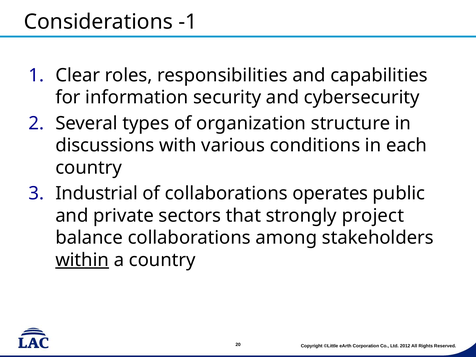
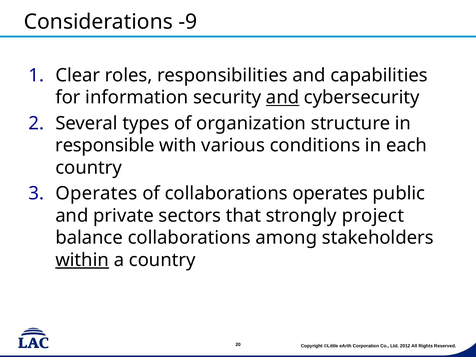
-1: -1 -> -9 (188, 22)
and underline: none -> present (283, 97)
discussions: discussions -> responsible (105, 145)
Industrial: Industrial -> Operates (96, 194)
